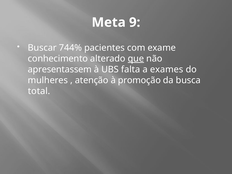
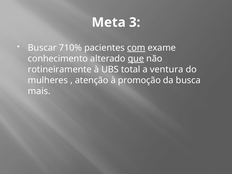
9: 9 -> 3 (135, 22)
744%: 744% -> 710% (70, 48)
com underline: none -> present (136, 48)
apresentassem: apresentassem -> rotineiramente (60, 69)
falta: falta -> total (131, 69)
exames: exames -> ventura (167, 69)
total: total -> mais (39, 91)
